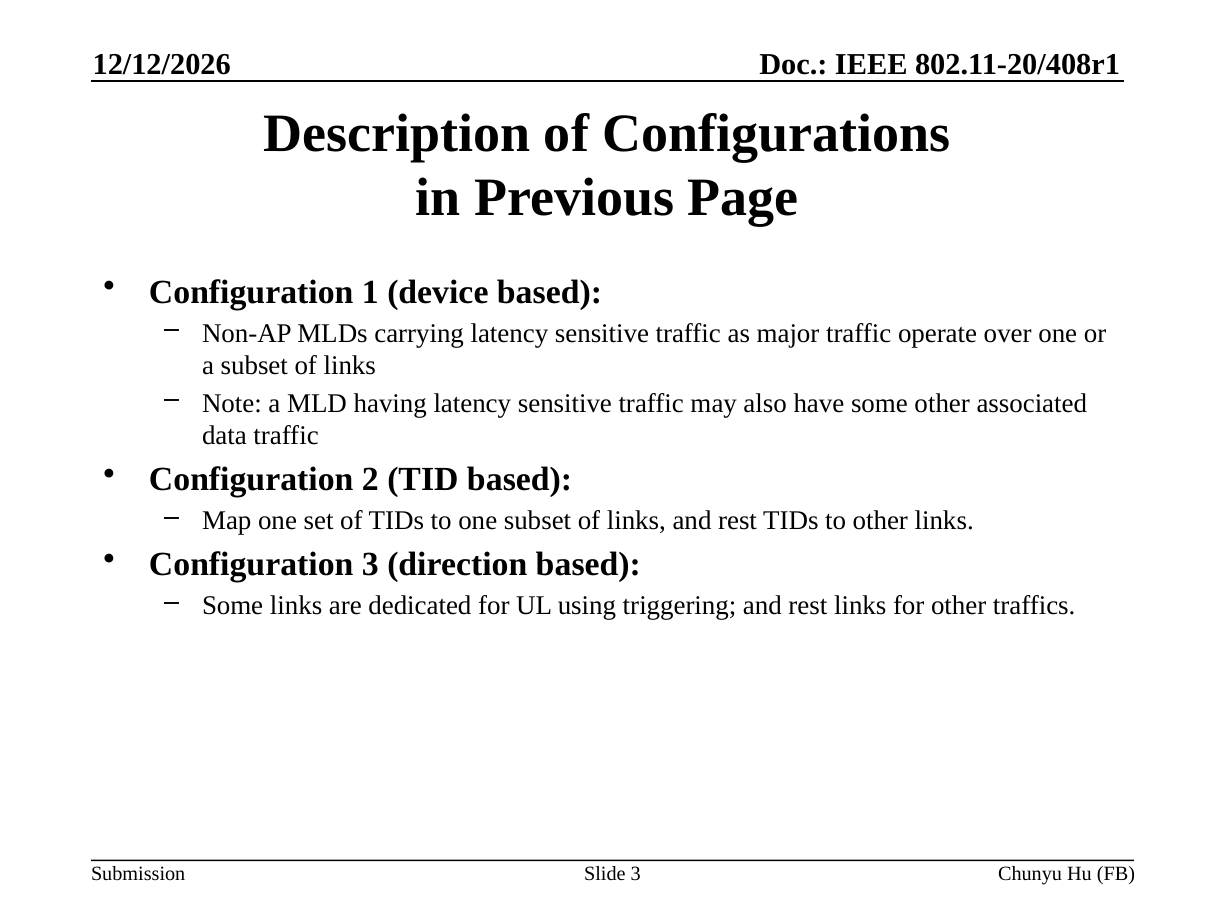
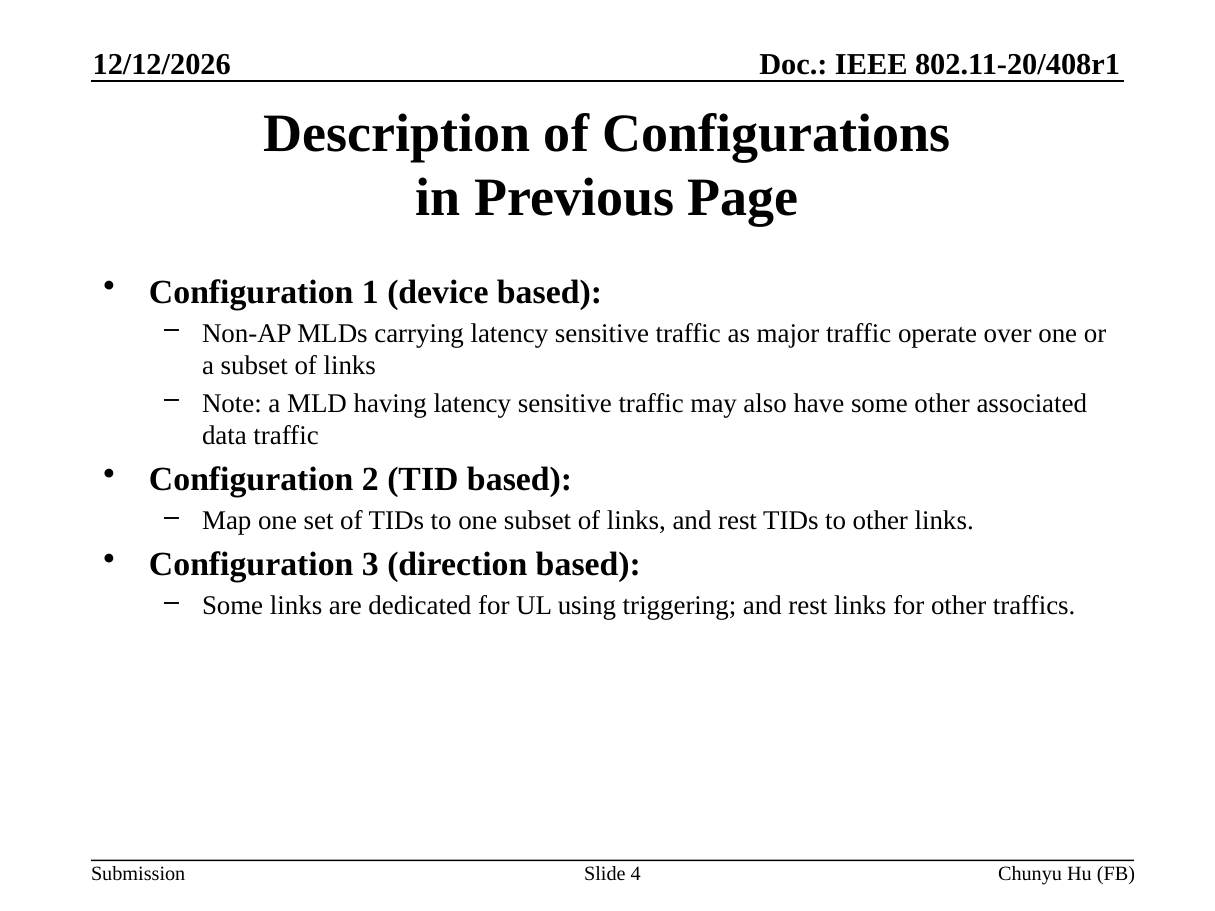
Slide 3: 3 -> 4 (636, 874)
